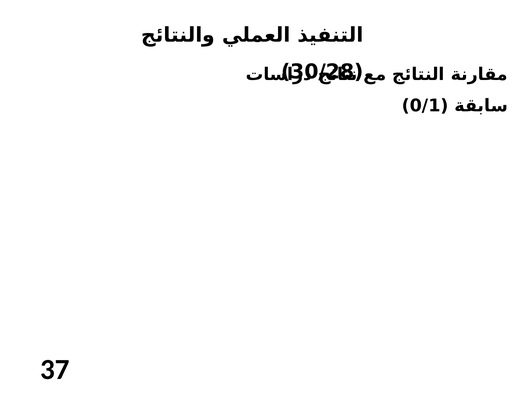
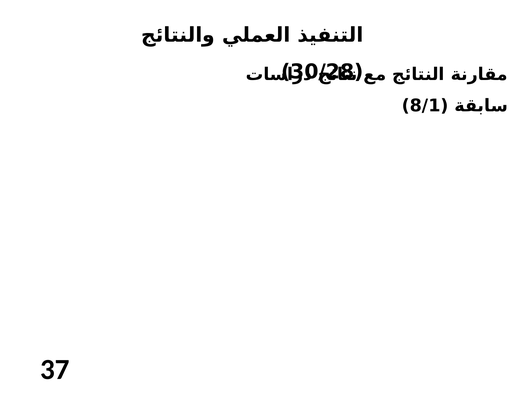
0/1: 0/1 -> 8/1 (425, 105)
